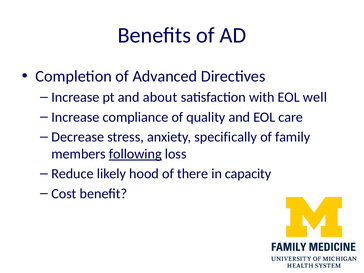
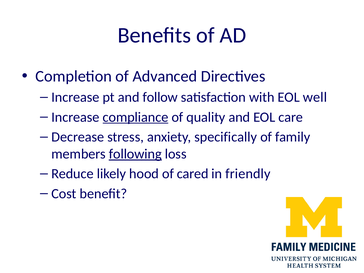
about: about -> follow (160, 97)
compliance underline: none -> present (135, 117)
there: there -> cared (193, 174)
capacity: capacity -> friendly (248, 174)
